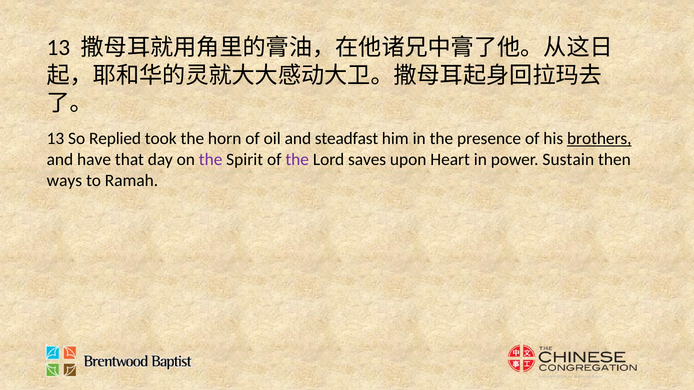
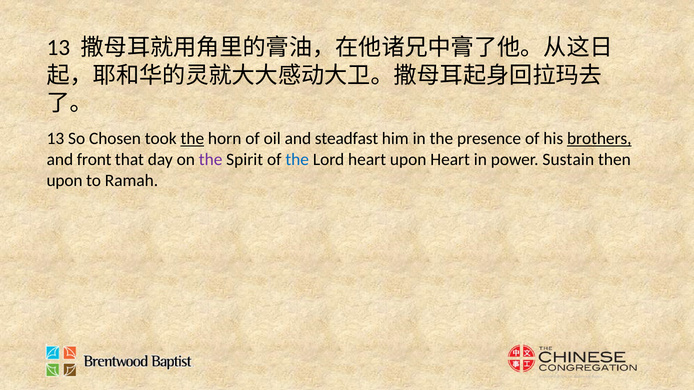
Replied: Replied -> Chosen (115, 139)
the underline: none -> present (192, 139)
have: have -> front (94, 160)
the colour: purple -> blue (297, 160)
Lord saves: saves -> heart (367, 160)
ways: ways -> upon (65, 180)
